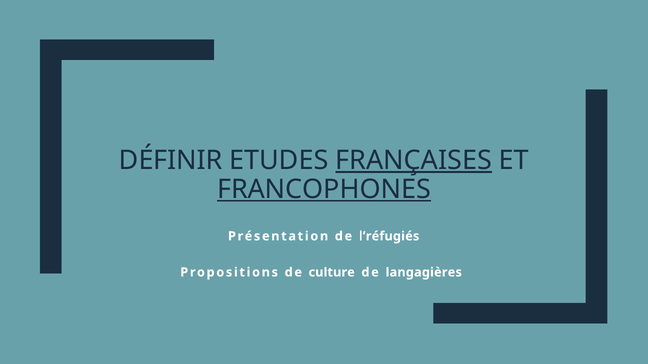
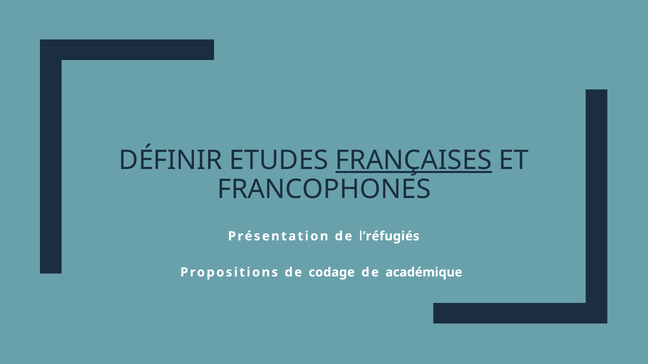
FRANCOPHONES underline: present -> none (324, 189)
culture: culture -> codage (332, 273)
langagières: langagières -> académique (424, 273)
